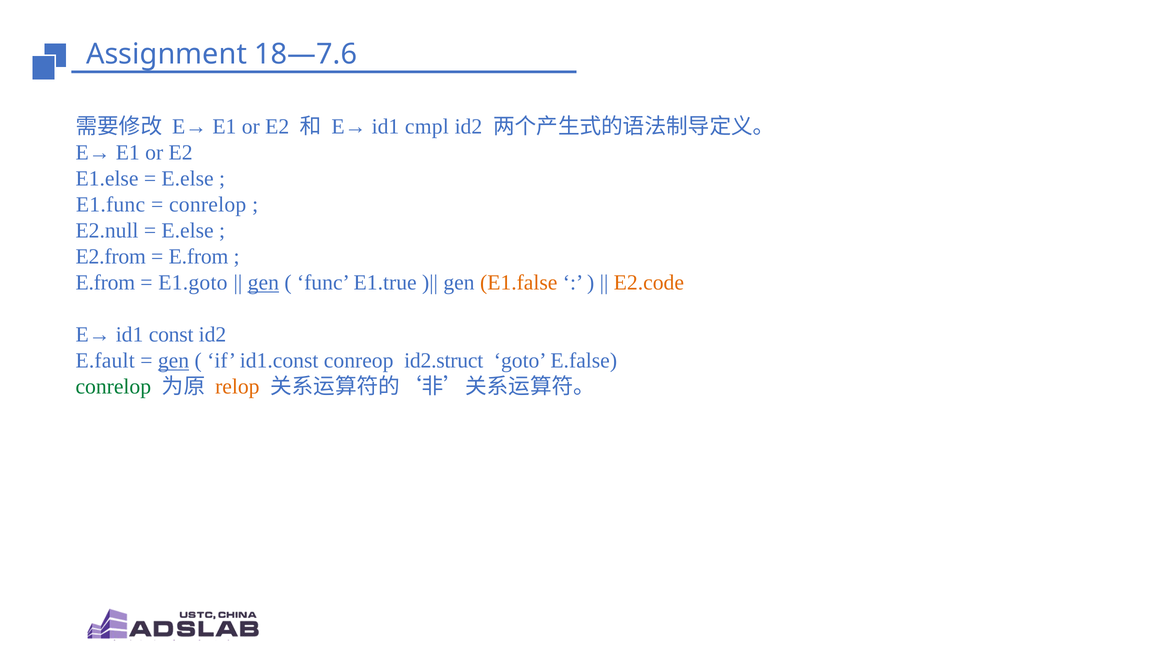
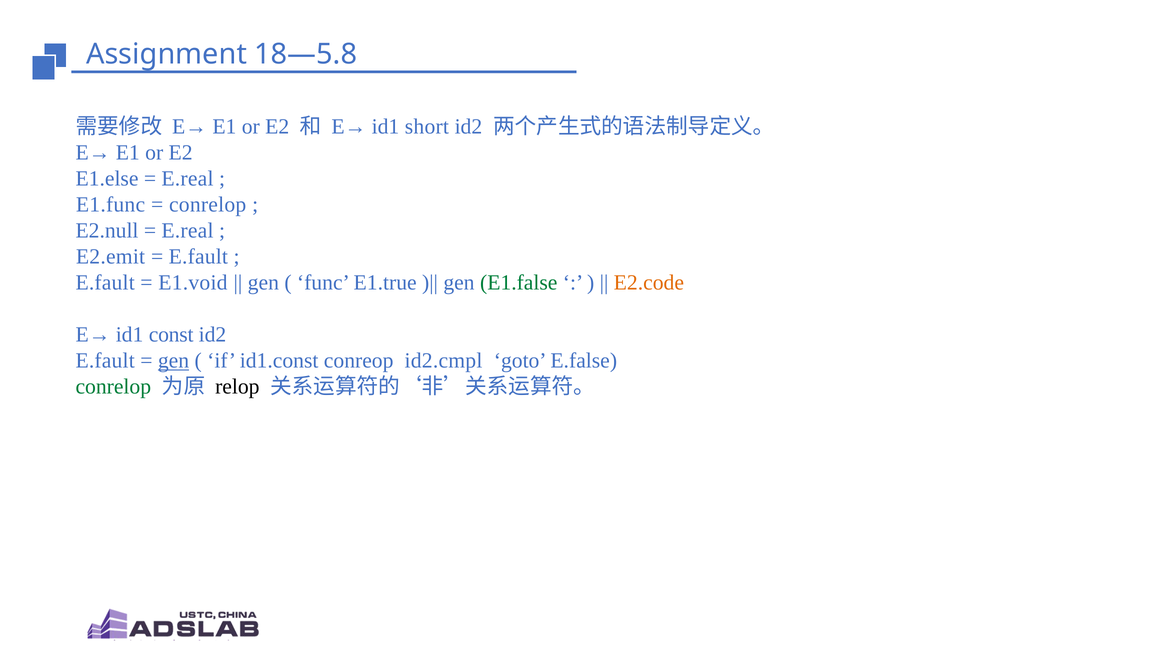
18—7.6: 18—7.6 -> 18—5.8 (306, 54)
cmpl: cmpl -> short (427, 127)
E.else: E.else -> E.real (187, 179)
E.else: E.else -> E.real (187, 231)
E2.from: E2.from -> E2.emit (111, 257)
E.from: E.from -> E.fault (198, 257)
E.from: E.from -> E.fault (105, 283)
E1.goto: E1.goto -> E1.void (193, 283)
gen underline: present -> none (263, 283)
E1.false colour: orange -> green (519, 283)
id2.struct: id2.struct -> id2.cmpl (443, 360)
relop colour: orange -> black (237, 386)
